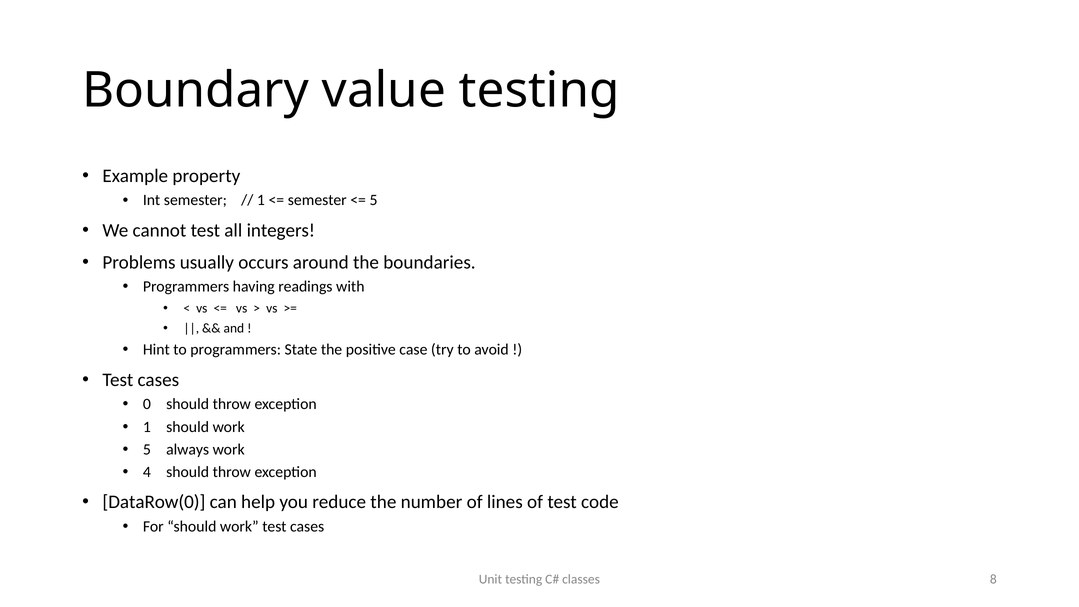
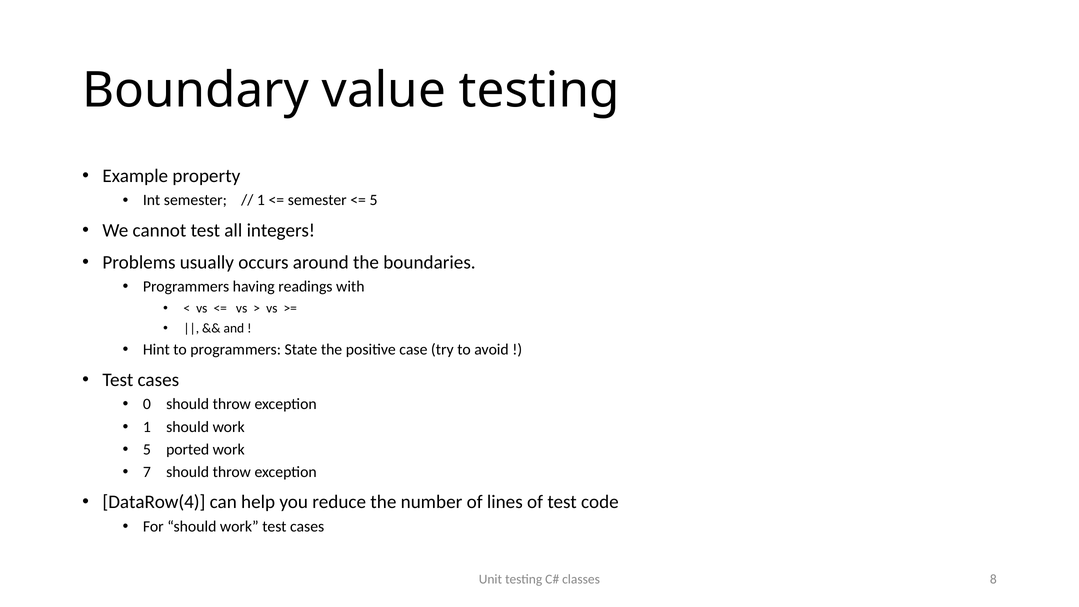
always: always -> ported (188, 449)
4: 4 -> 7 (147, 472)
DataRow(0: DataRow(0 -> DataRow(4 (154, 502)
